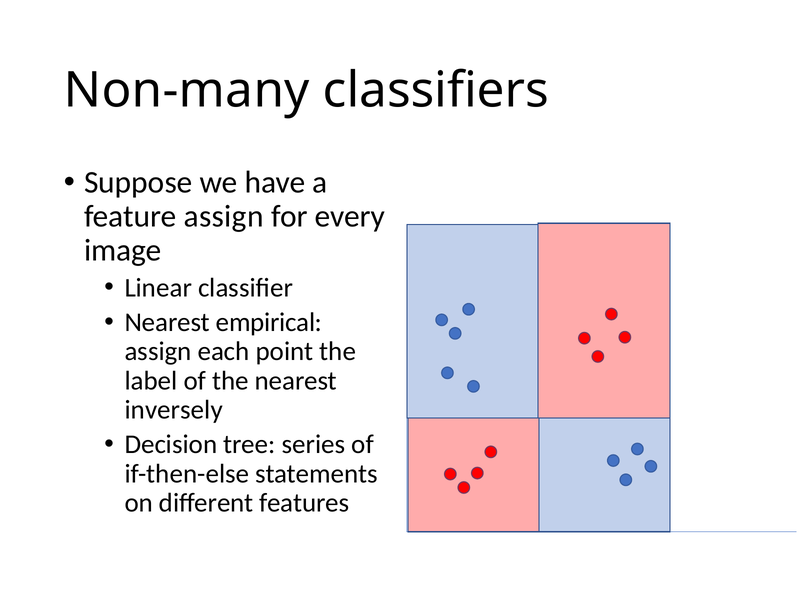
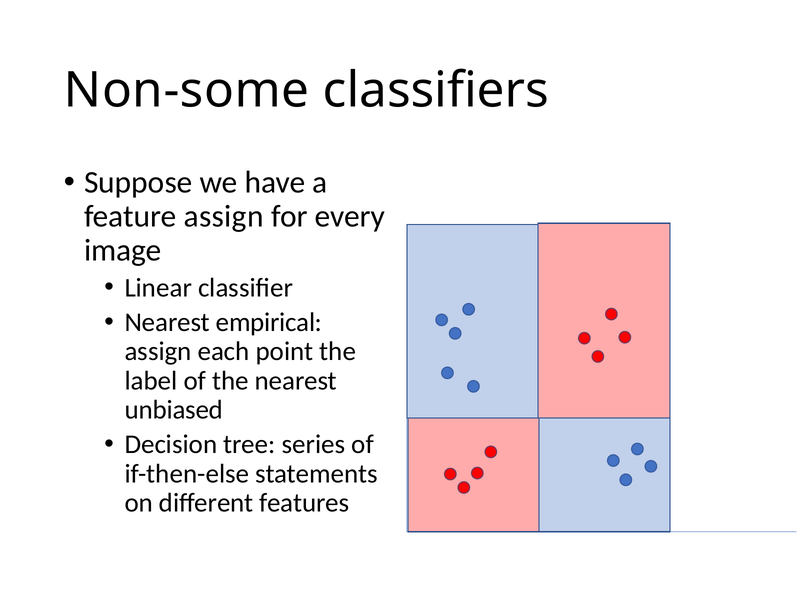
Non-many: Non-many -> Non-some (187, 91)
inversely: inversely -> unbiased (174, 410)
